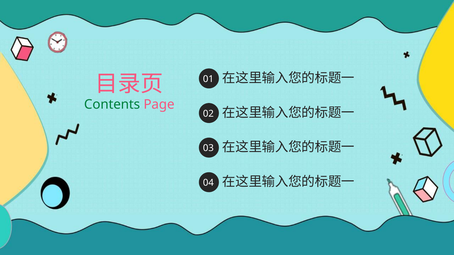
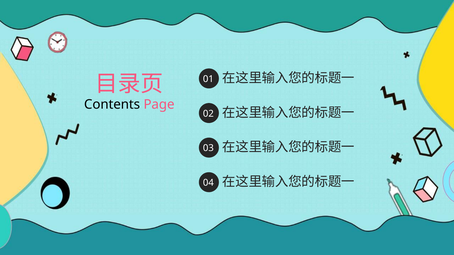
Contents colour: green -> black (112, 105)
